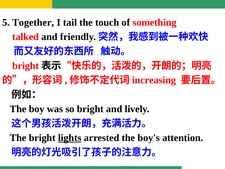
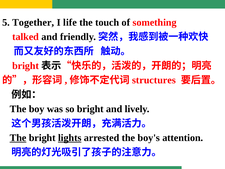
tail: tail -> life (70, 22)
increasing: increasing -> structures (154, 80)
The underline: none -> present (18, 138)
